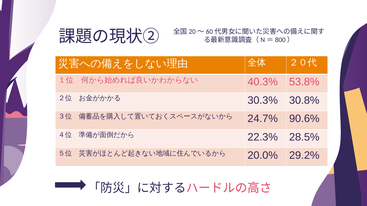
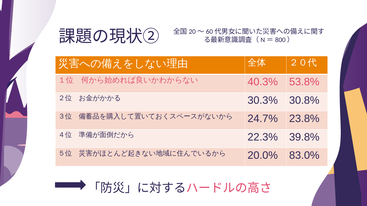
90.6%: 90.6% -> 23.8% (304, 119)
28.5%: 28.5% -> 39.8% (304, 137)
29.2%: 29.2% -> 83.0% (304, 156)
